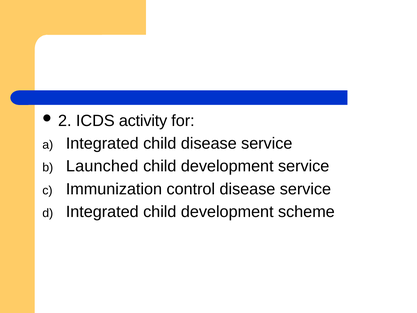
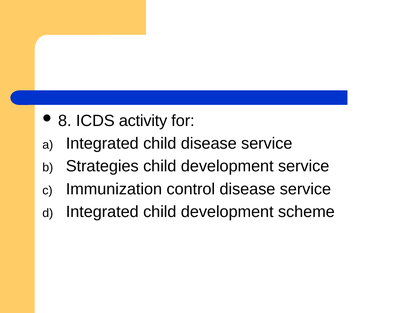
2: 2 -> 8 (65, 121)
Launched: Launched -> Strategies (102, 166)
